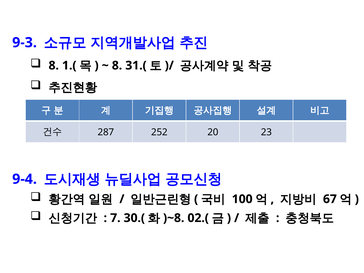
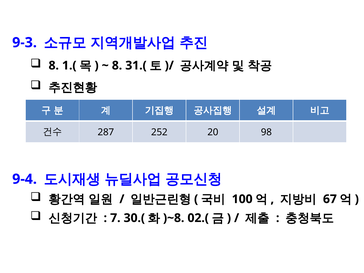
23: 23 -> 98 (266, 132)
